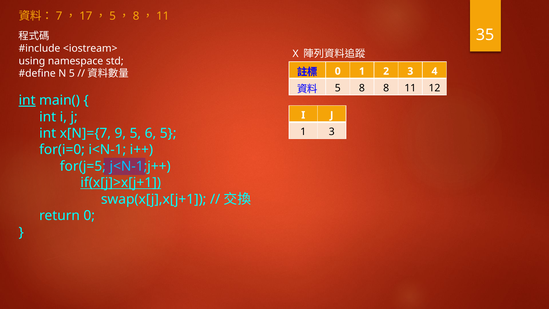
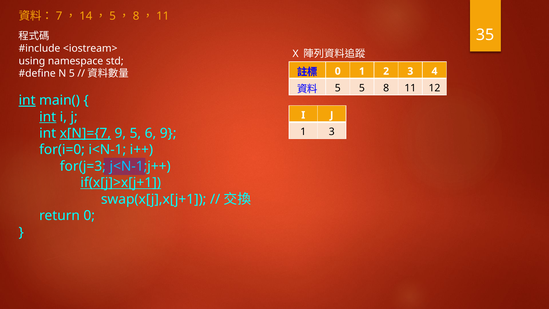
17: 17 -> 14 (86, 16)
5 8: 8 -> 5 (362, 88)
int underline: none -> present (48, 117)
x[N]={7 underline: none -> present (85, 133)
6 5: 5 -> 9 (168, 133)
for(j=5: for(j=5 -> for(j=3 (83, 166)
